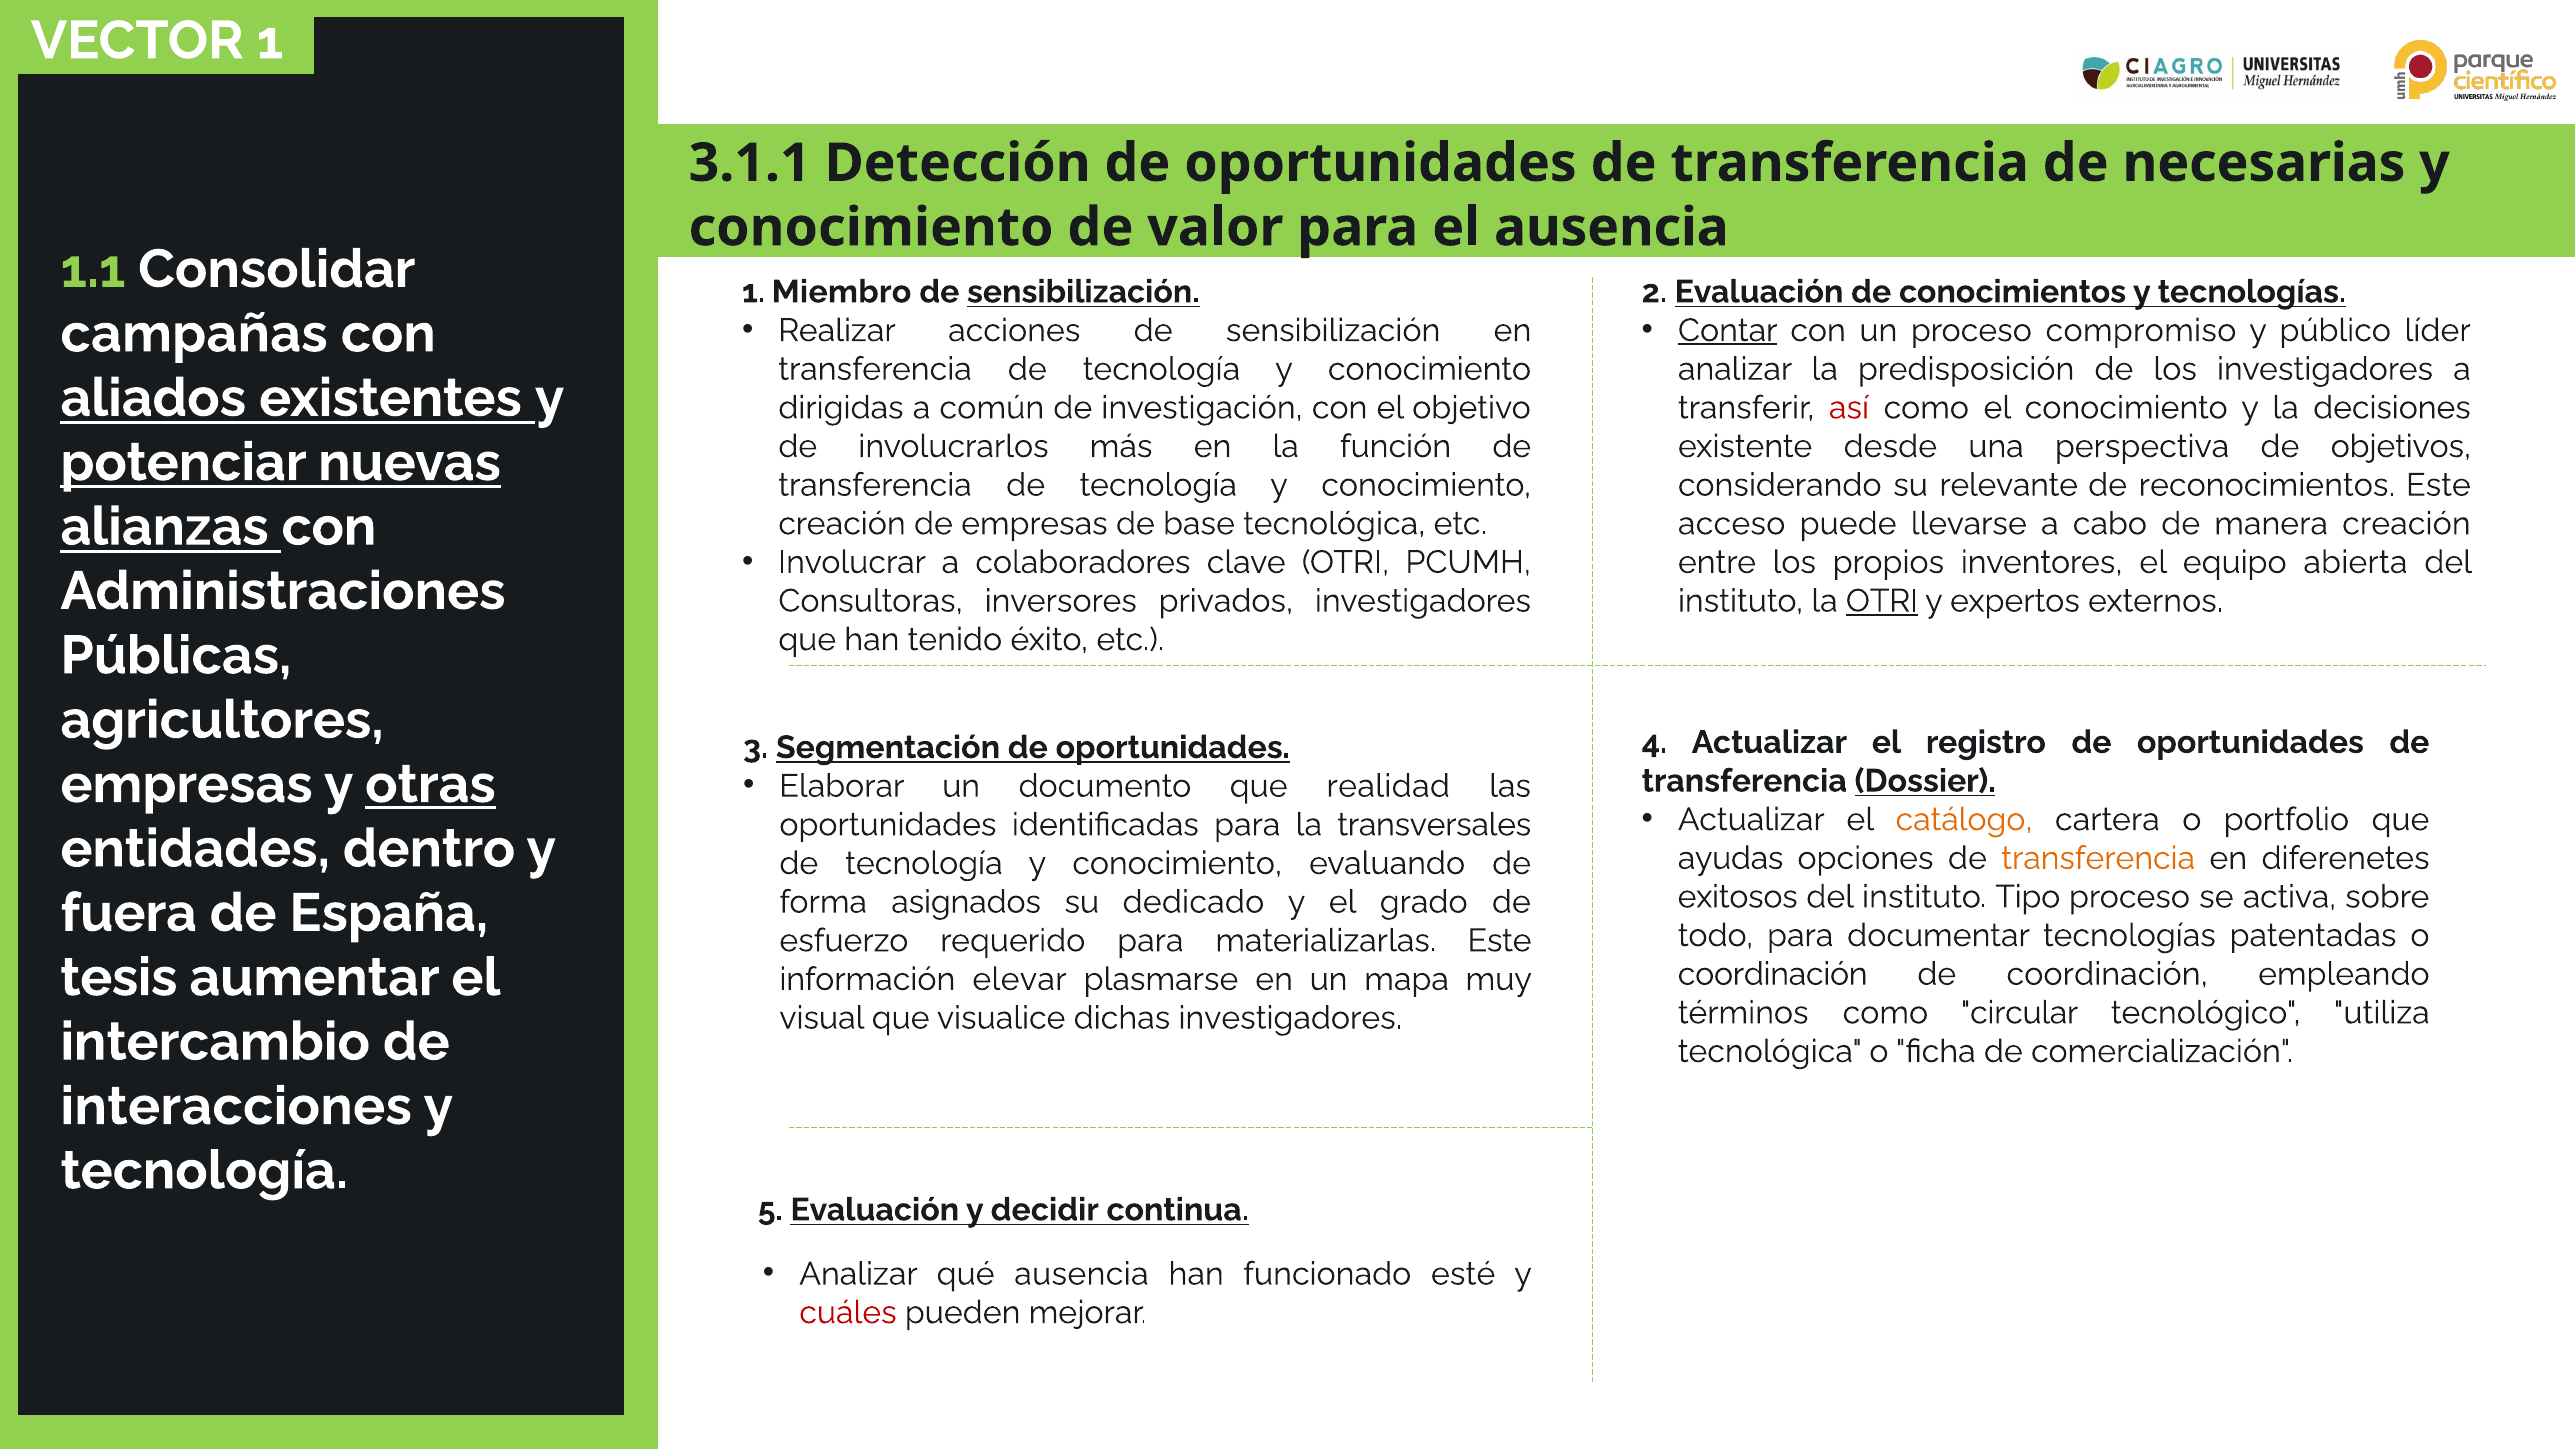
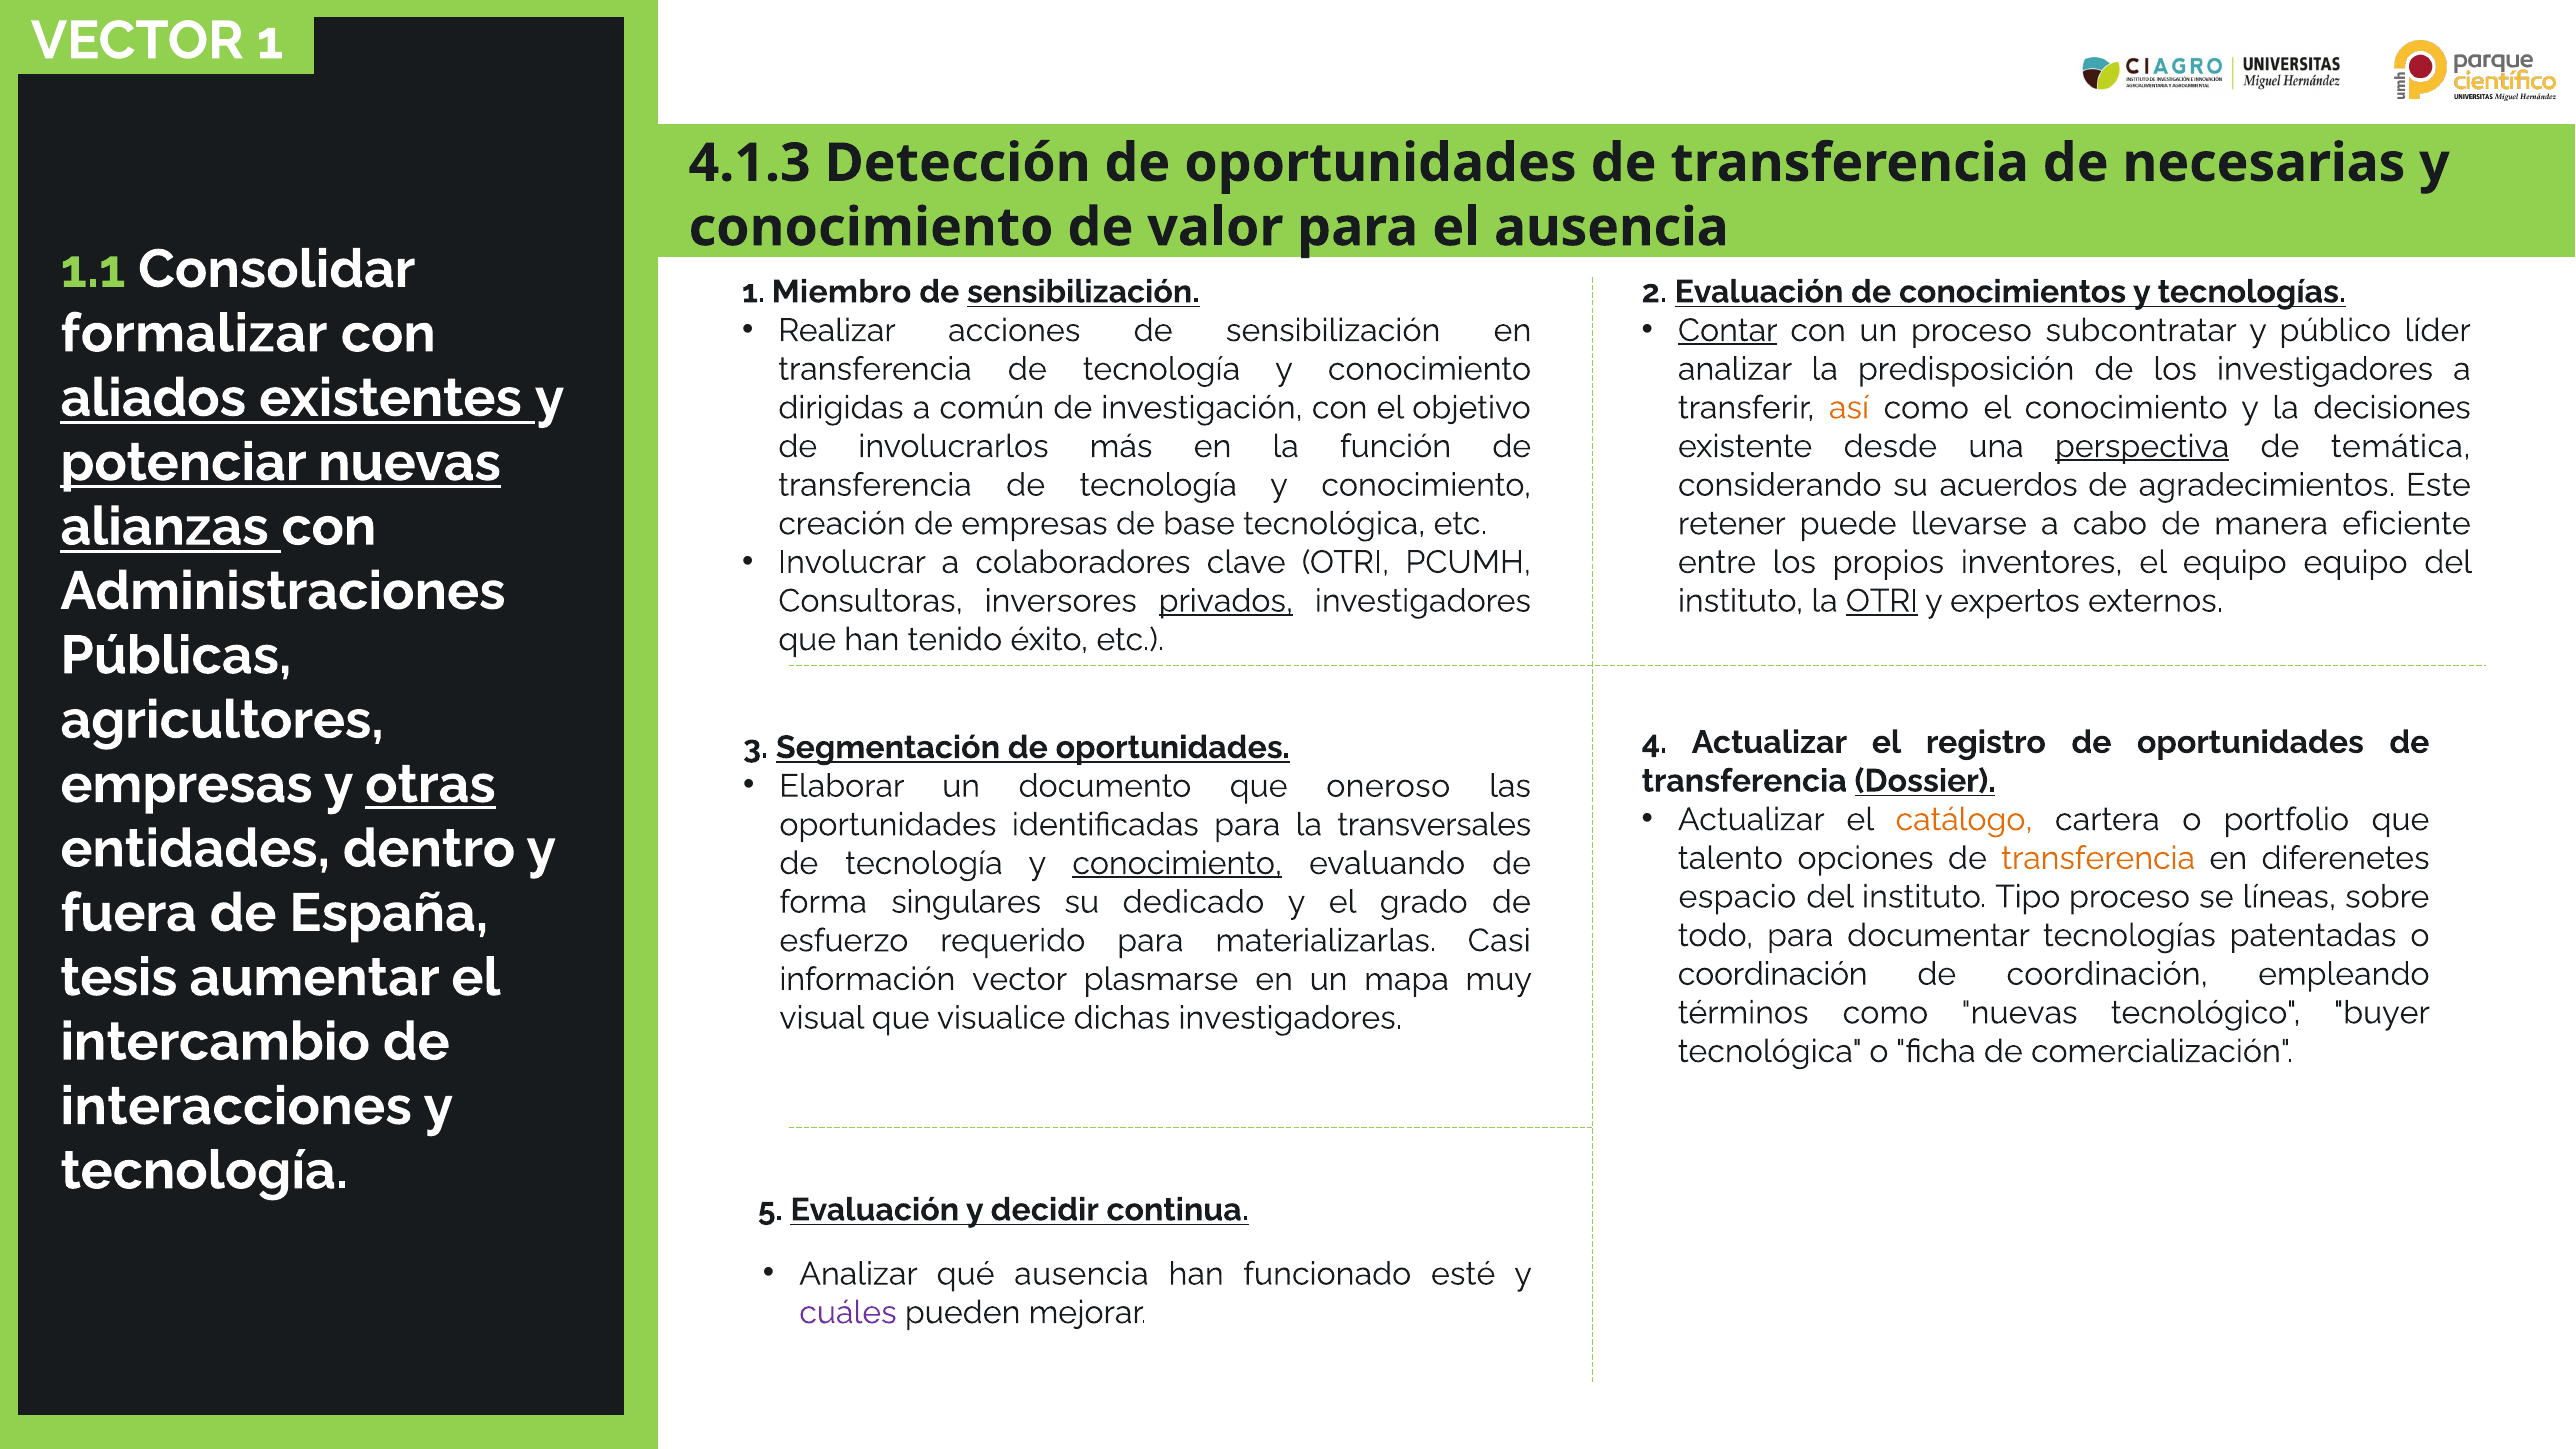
3.1.1: 3.1.1 -> 4.1.3 (750, 163)
campañas: campañas -> formalizar (194, 334)
compromiso: compromiso -> subcontratar (2141, 331)
así colour: red -> orange (1849, 408)
perspectiva underline: none -> present (2142, 447)
objetivos: objetivos -> temática (2401, 447)
relevante: relevante -> acuerdos (2009, 485)
reconocimientos: reconocimientos -> agradecimientos (2267, 485)
acceso: acceso -> retener (1732, 524)
manera creación: creación -> eficiente (2406, 524)
equipo abierta: abierta -> equipo (2355, 562)
privados underline: none -> present (1226, 601)
realidad: realidad -> oneroso (1388, 786)
ayudas: ayudas -> talento (1730, 858)
conocimiento underline: none -> present (1177, 864)
exitosos: exitosos -> espacio (1737, 897)
activa: activa -> líneas (2289, 897)
asignados: asignados -> singulares (966, 902)
materializarlas Este: Este -> Casi (1499, 941)
información elevar: elevar -> vector (1020, 980)
como circular: circular -> nuevas (2019, 1013)
utiliza: utiliza -> buyer (2382, 1013)
cuáles colour: red -> purple (848, 1313)
